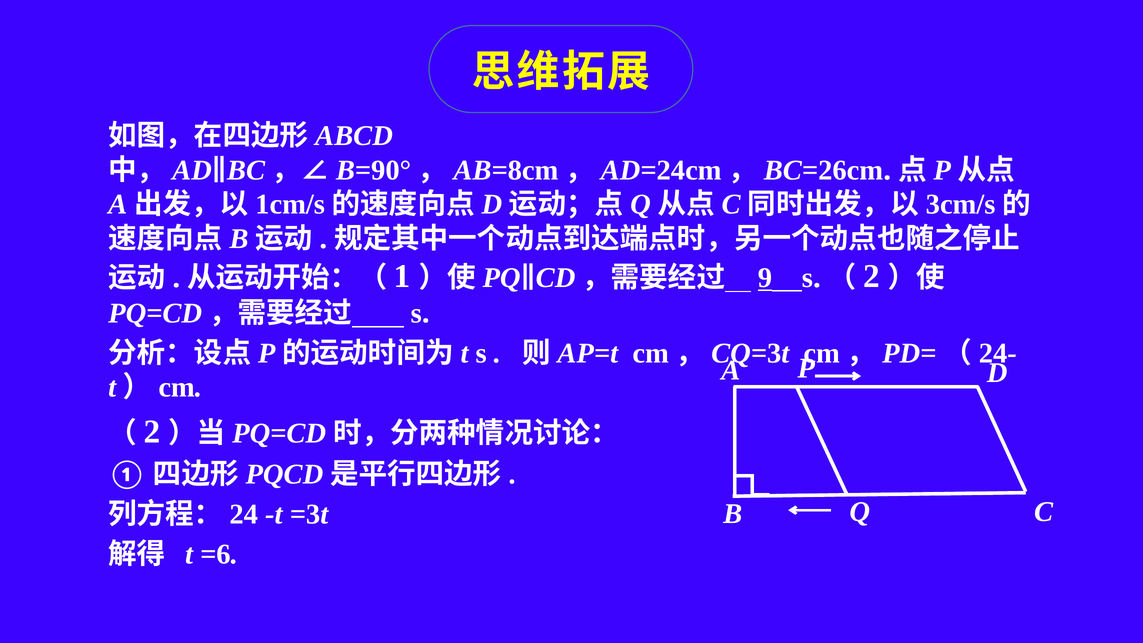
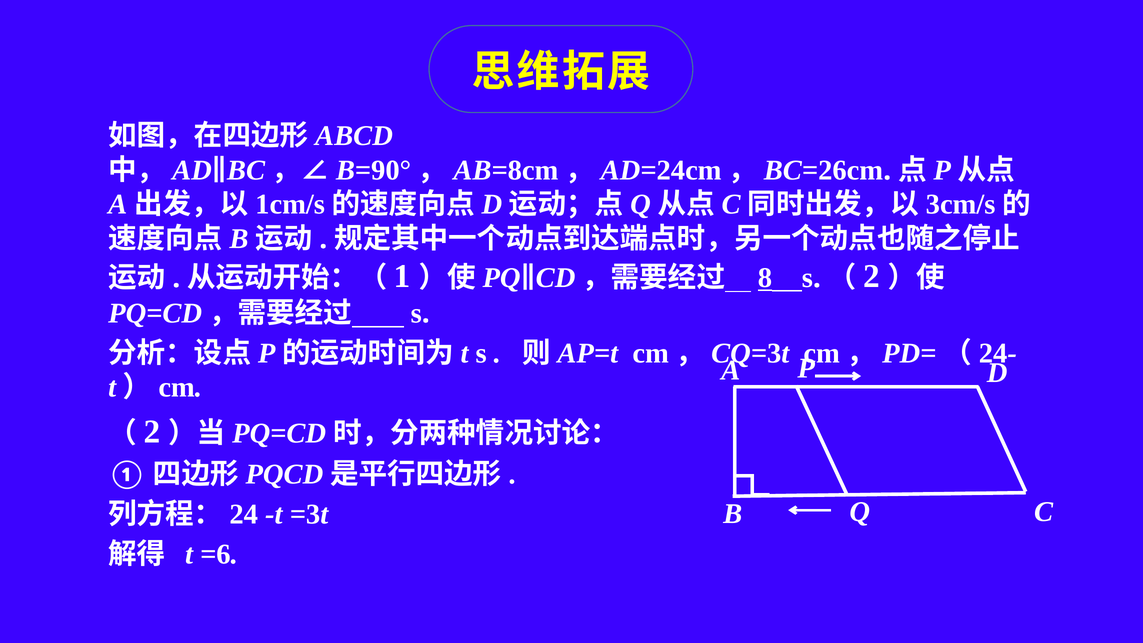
9: 9 -> 8 (765, 278)
